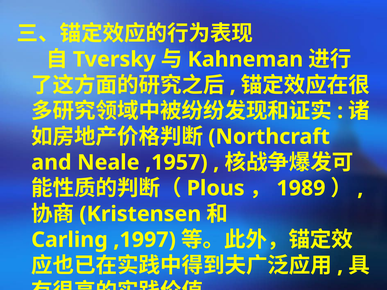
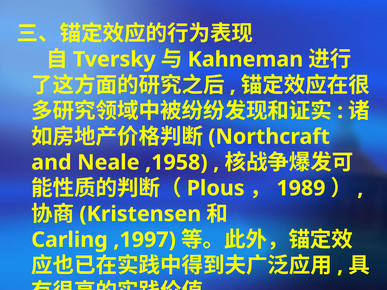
,1957: ,1957 -> ,1958 (176, 163)
